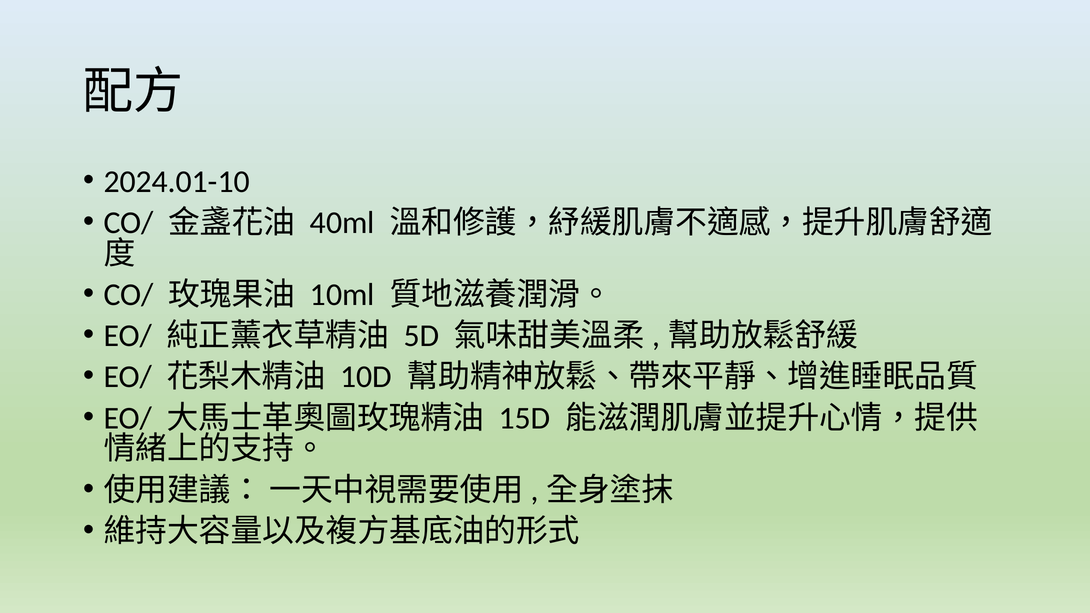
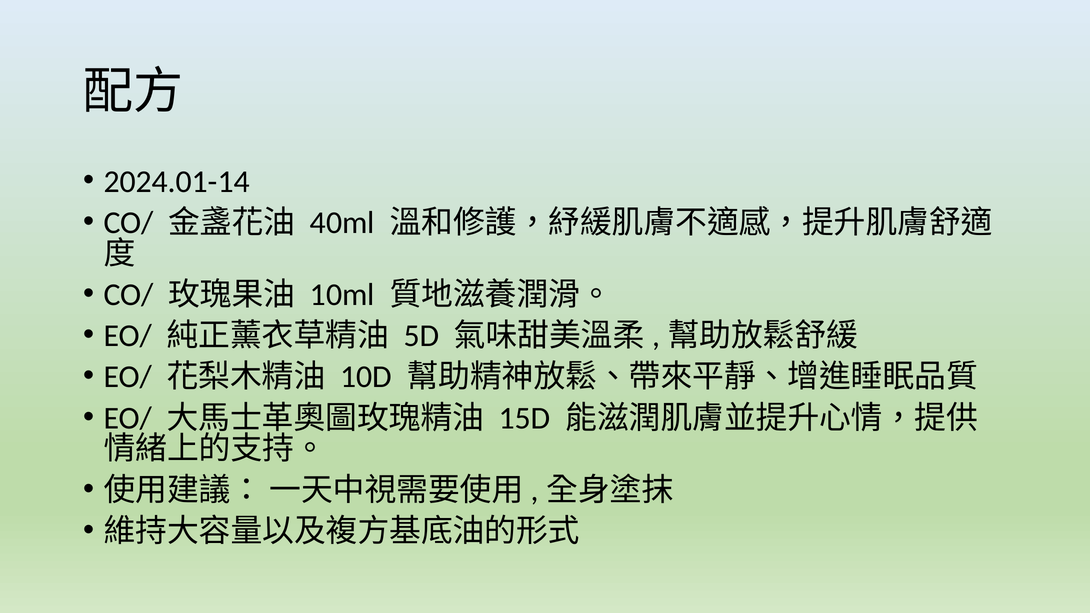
2024.01-10: 2024.01-10 -> 2024.01-14 (177, 182)
